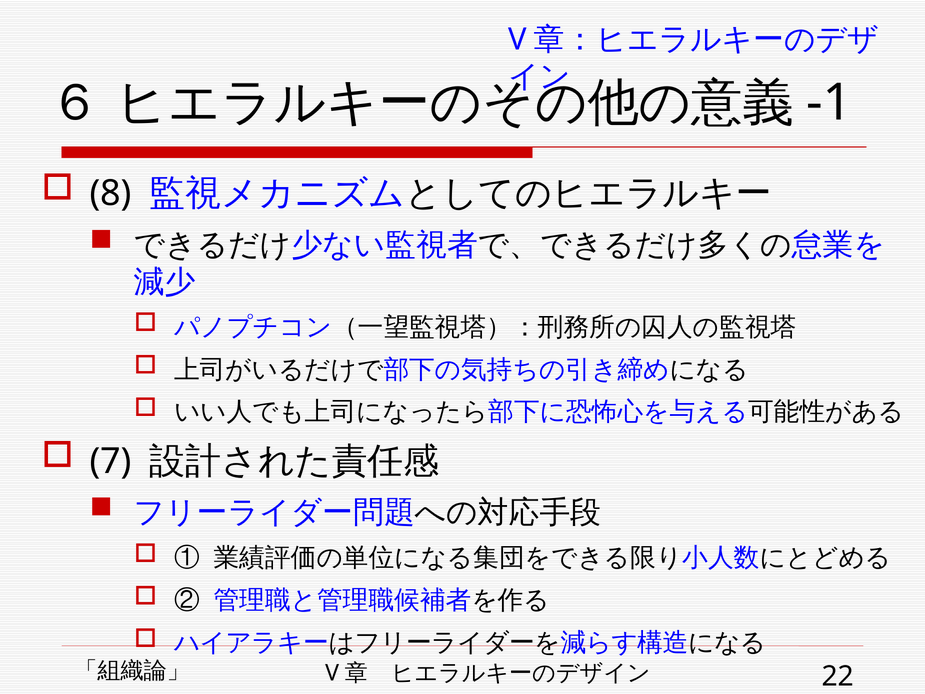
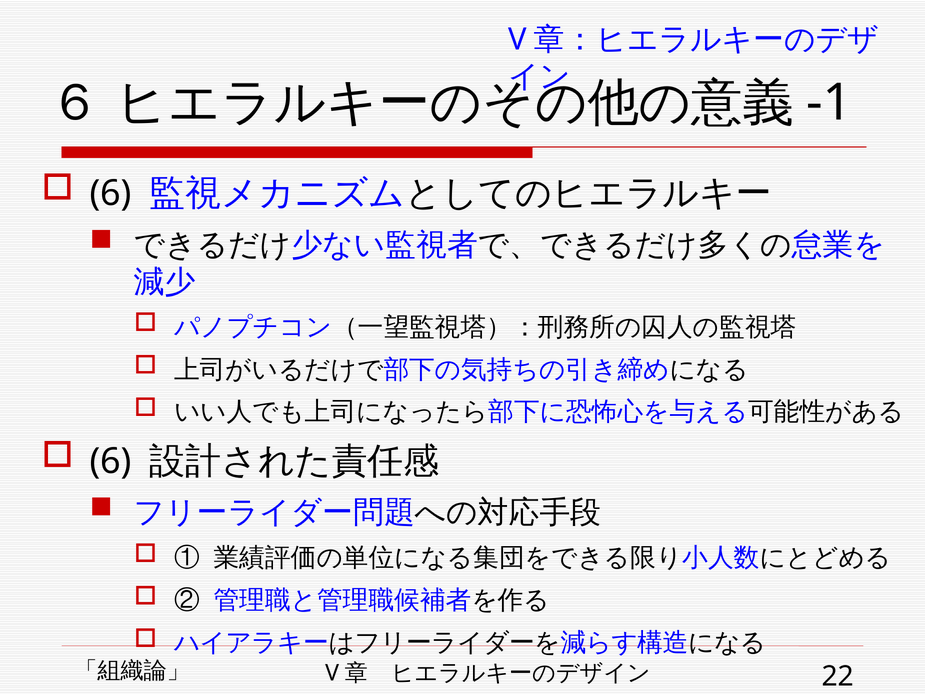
8: 8 -> 6 (111, 193)
7: 7 -> 6 (111, 461)
